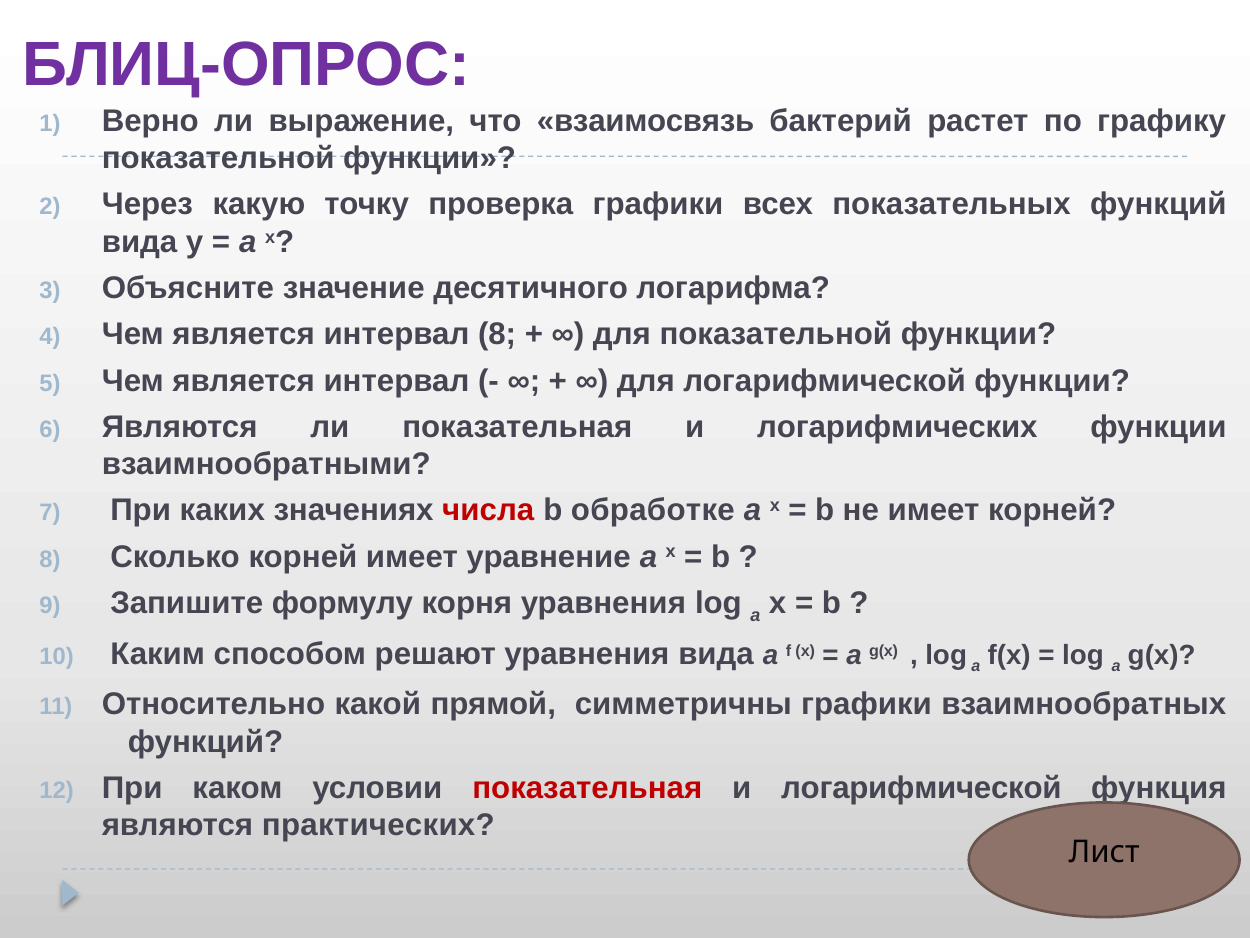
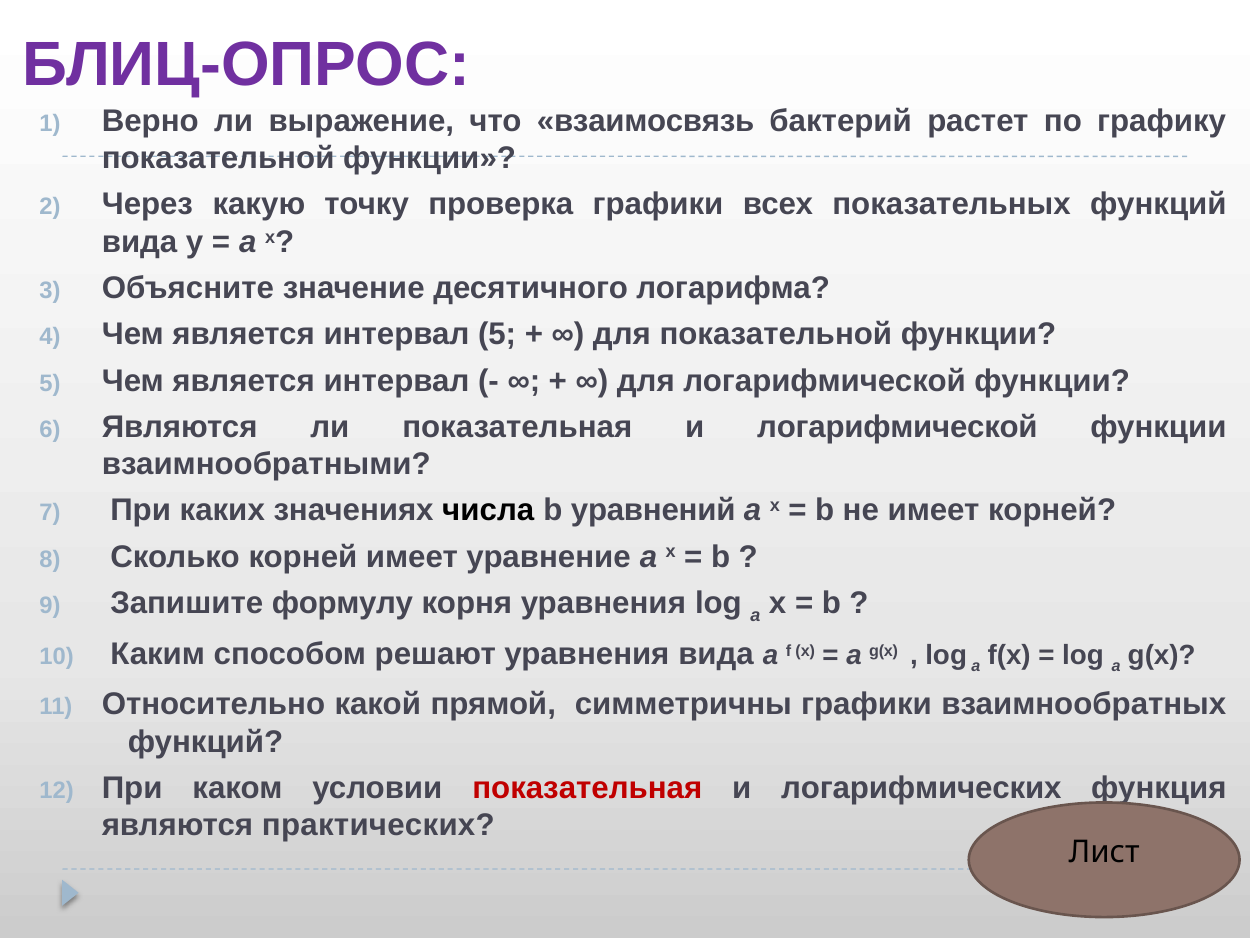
интервал 8: 8 -> 5 (497, 334)
и логарифмических: логарифмических -> логарифмической (897, 427)
числа colour: red -> black (488, 510)
обработке: обработке -> уравнений (653, 510)
и логарифмической: логарифмической -> логарифмических (921, 788)
